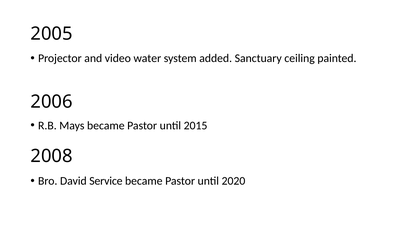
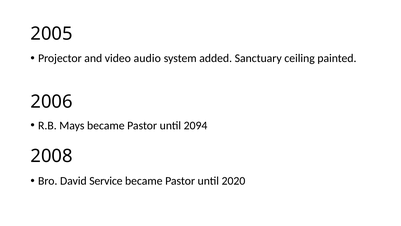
water: water -> audio (147, 58)
2015: 2015 -> 2094 (196, 125)
